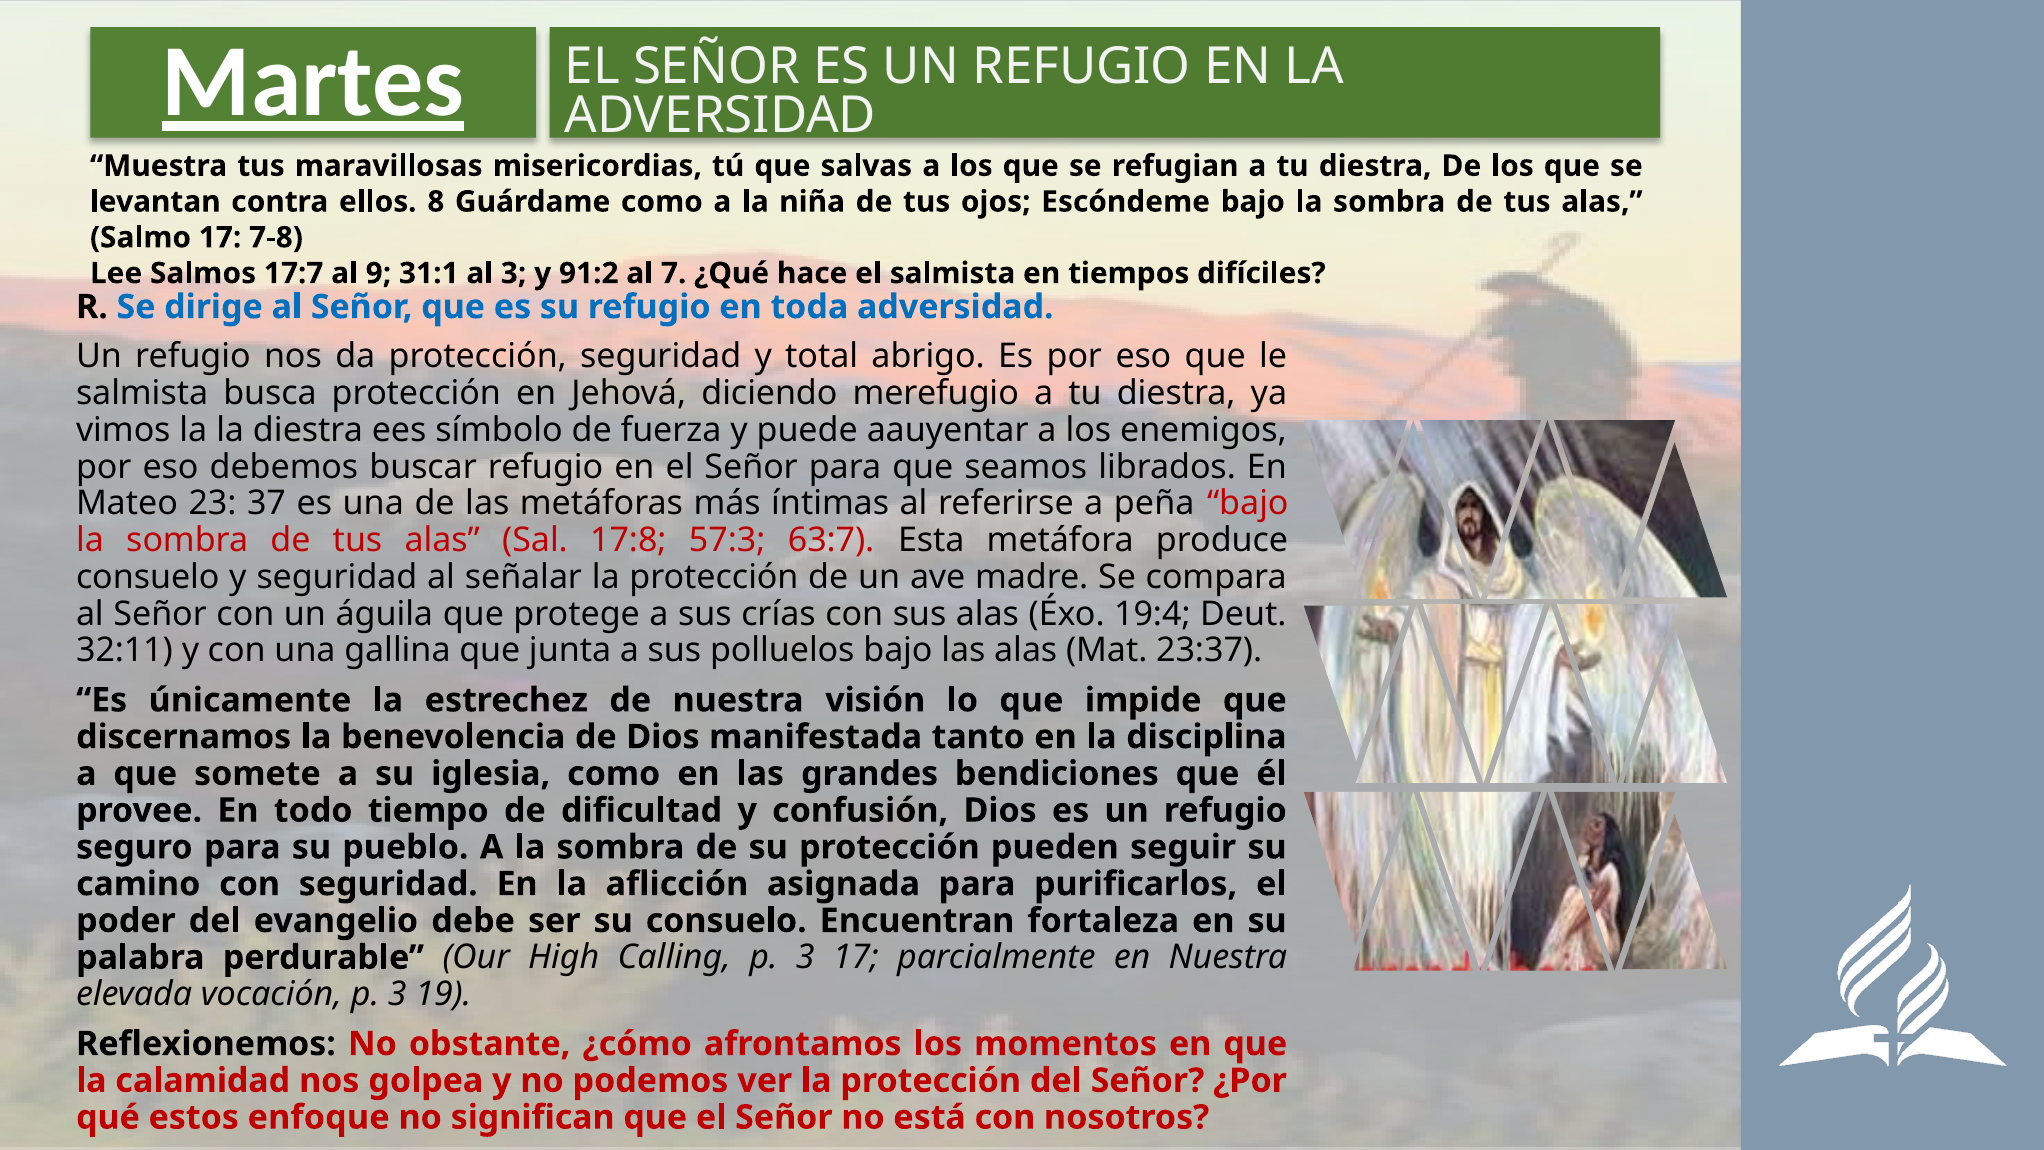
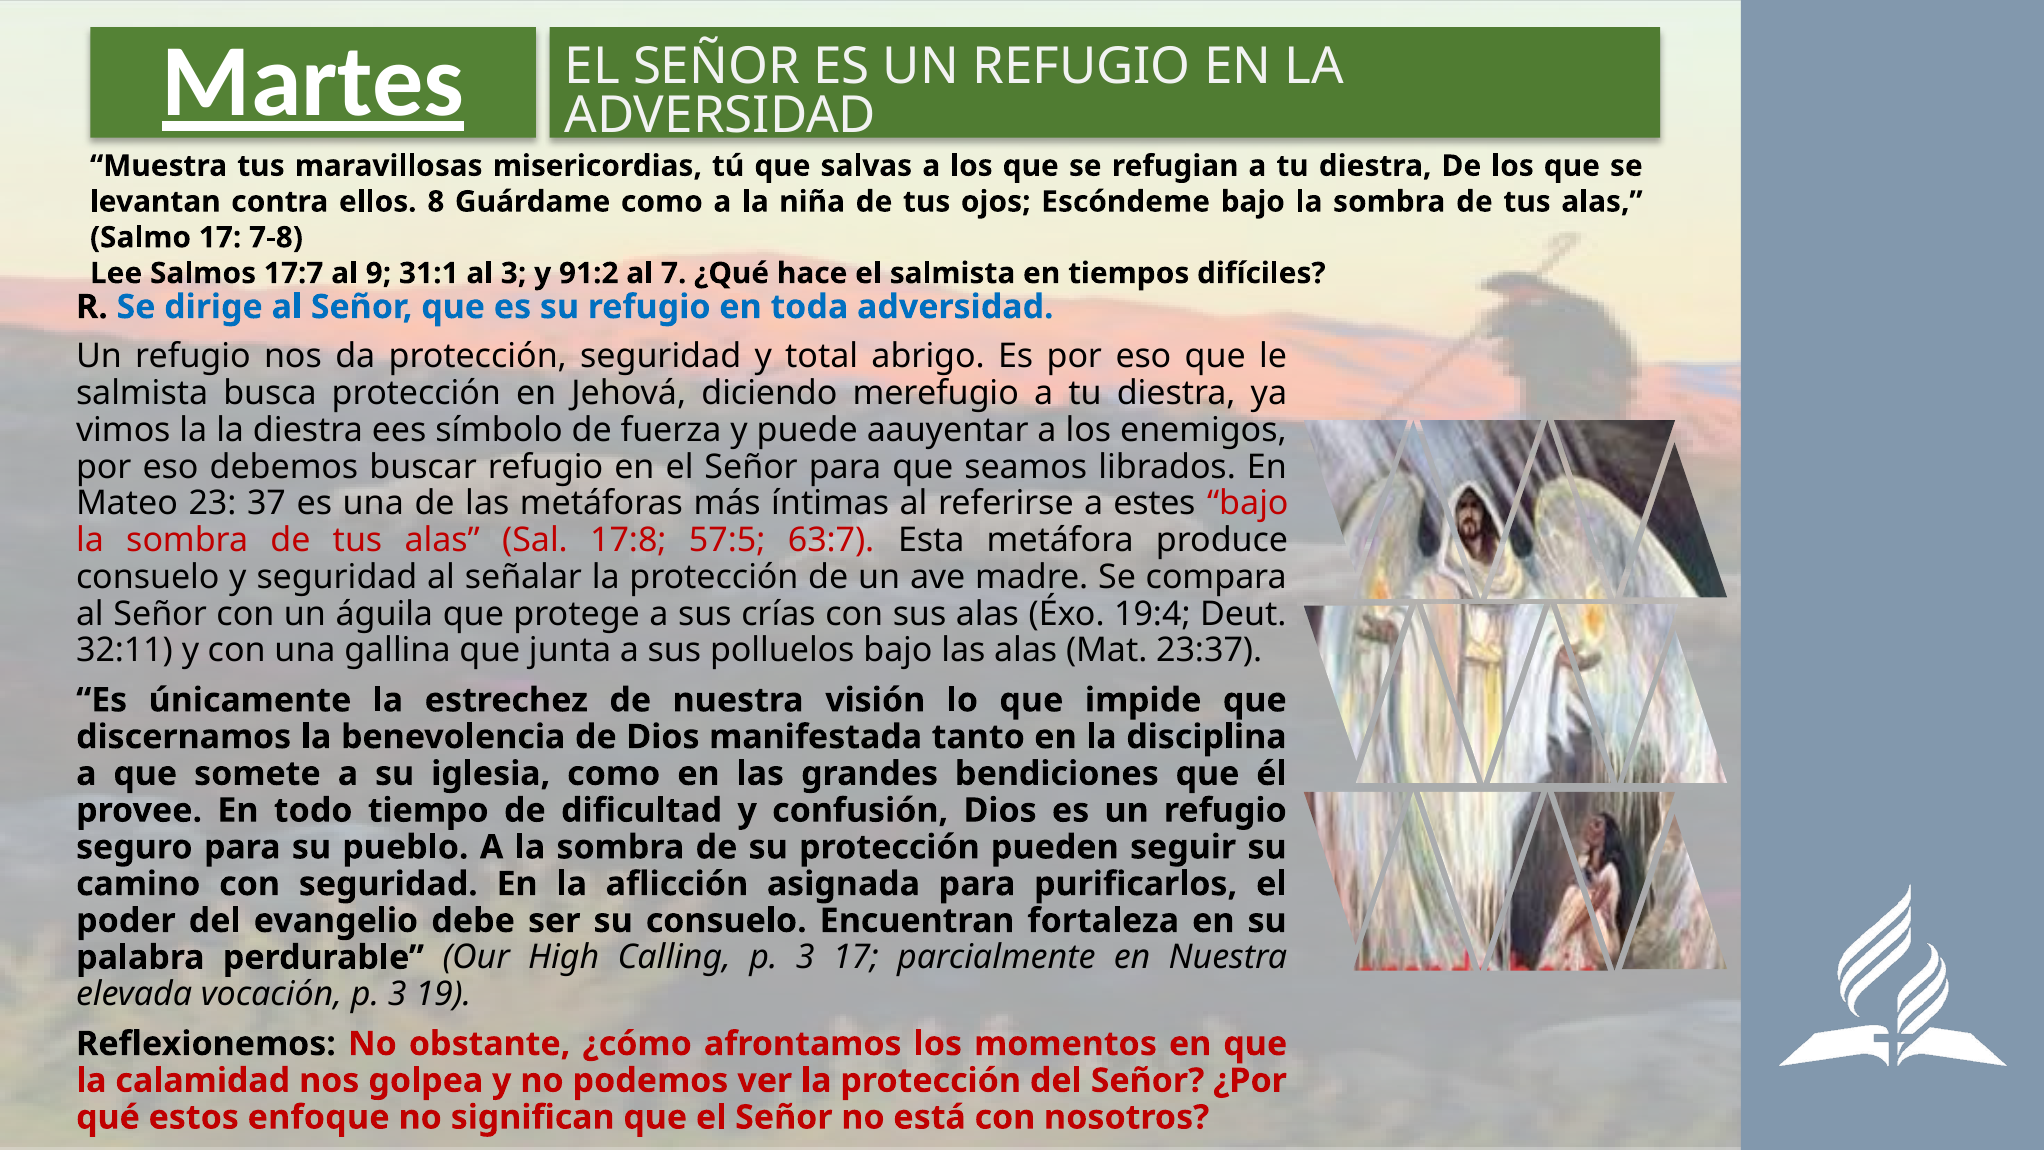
peña: peña -> estes (1154, 503)
57:3: 57:3 -> 57:5 (727, 540)
